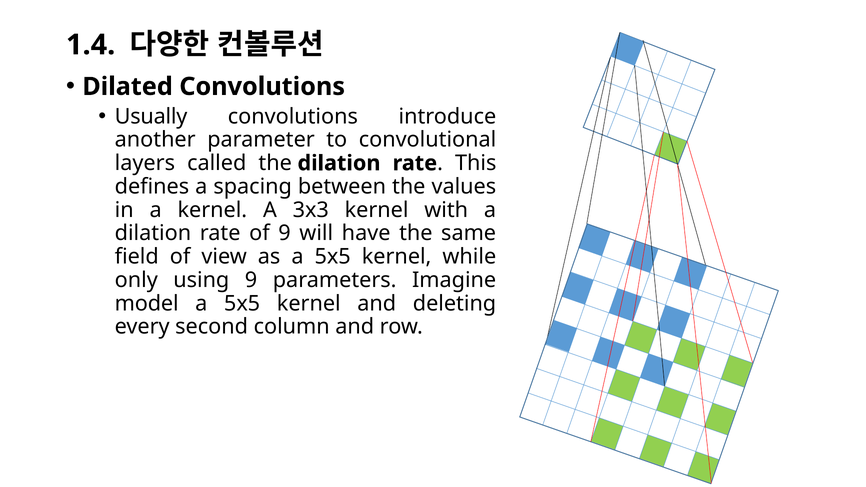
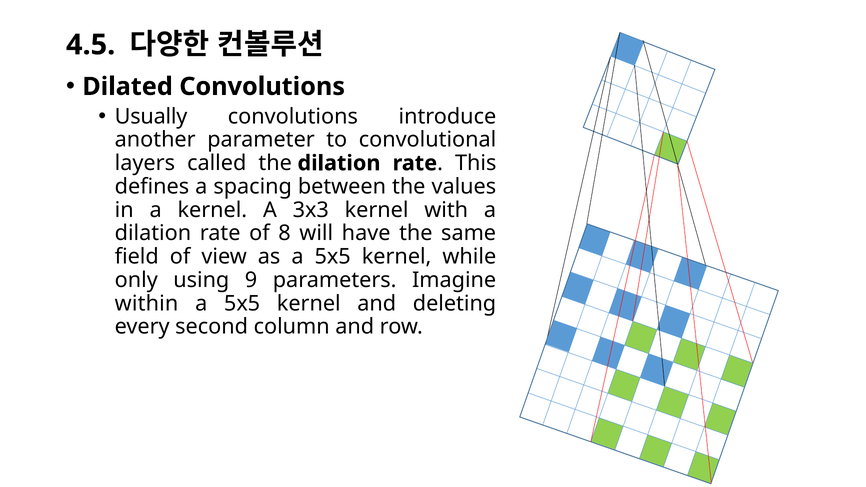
1.4: 1.4 -> 4.5 (91, 45)
of 9: 9 -> 8 (285, 233)
model: model -> within (147, 303)
